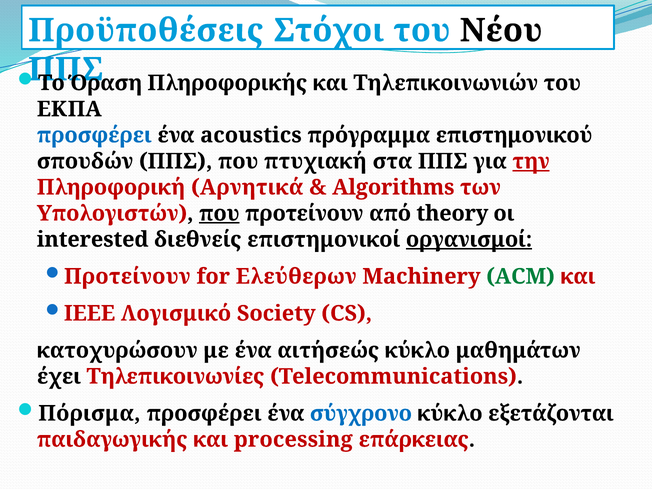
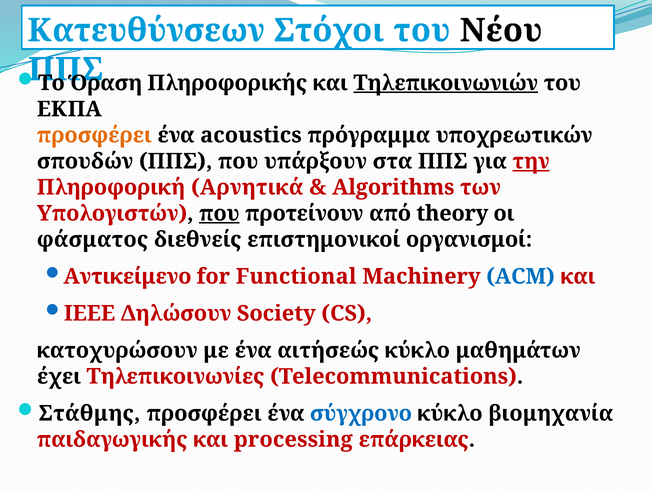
Προϋποθέσεις: Προϋποθέσεις -> Κατευθύνσεων (146, 30)
Τηλεπικοινωνιών underline: none -> present (446, 83)
προσφέρει colour: blue -> orange (94, 135)
επιστημονικού: επιστημονικού -> υποχρεωτικών (514, 135)
πτυχιακή: πτυχιακή -> υπάρξουν (316, 161)
interested: interested -> φάσματος (93, 240)
οργανισμοί underline: present -> none (469, 240)
Προτείνουν: Προτείνουν -> Αντικείμενο (127, 276)
Ελεύθερων: Ελεύθερων -> Functional (296, 276)
ACM colour: green -> blue (520, 276)
Λογισμικό: Λογισμικό -> Δηλώσουν (176, 313)
Πόρισμα: Πόρισμα -> Στάθμης (89, 413)
εξετάζονται: εξετάζονται -> βιομηχανία (551, 413)
